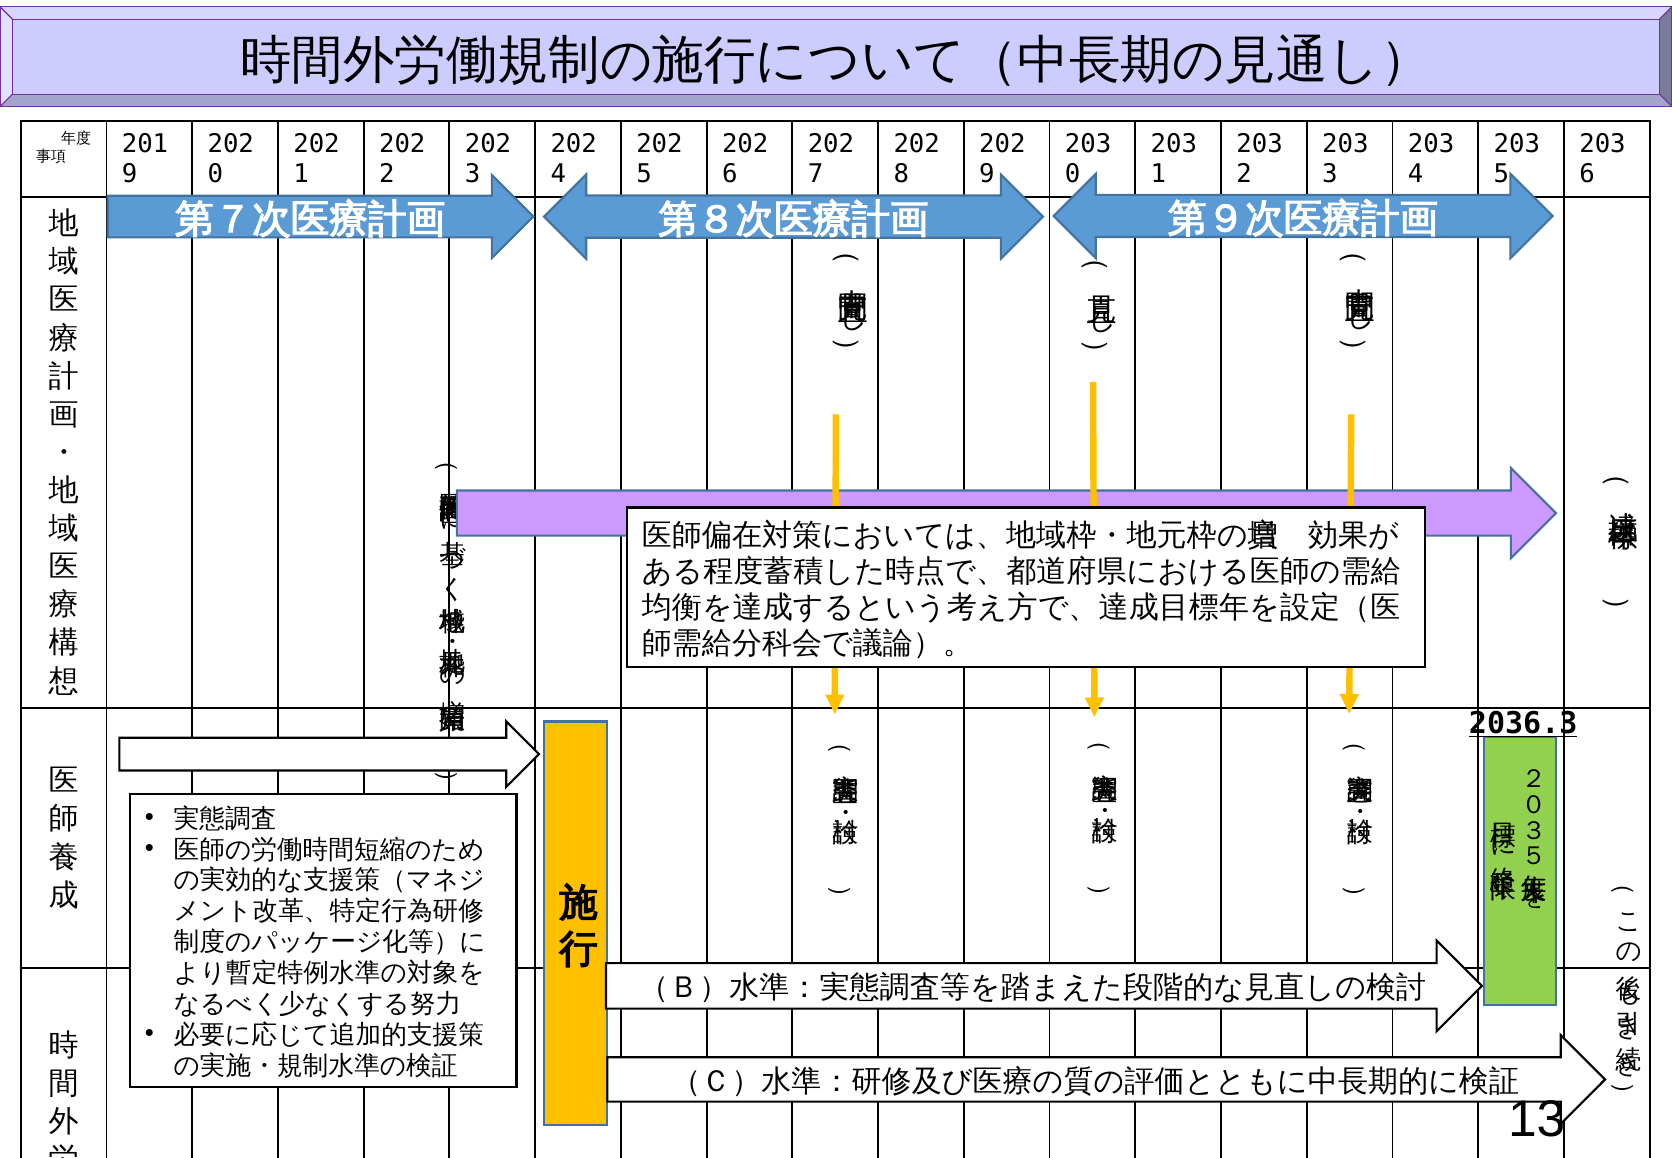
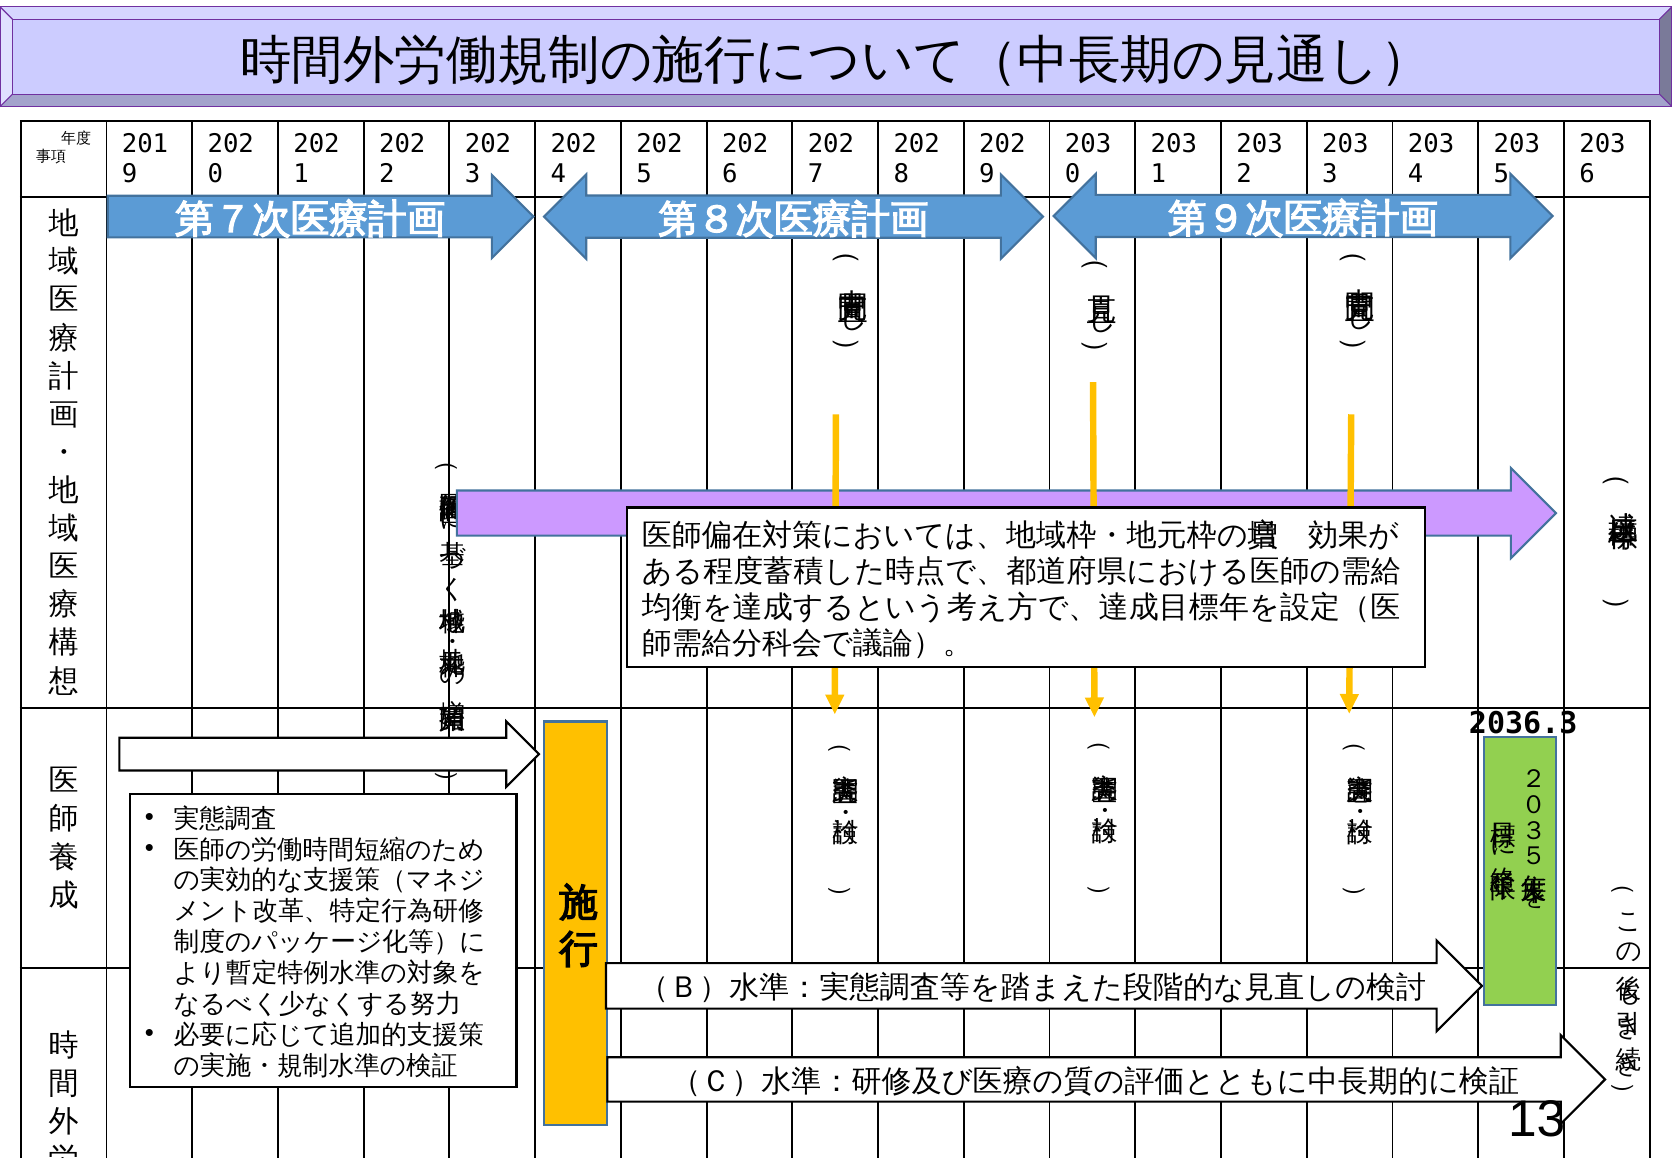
2036.3 underline: present -> none (1523, 723)
